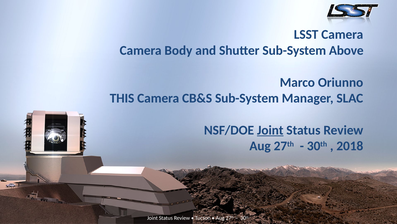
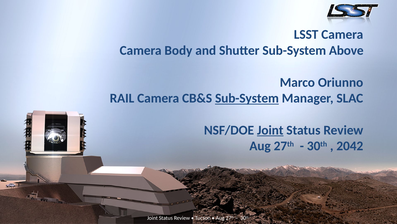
THIS: THIS -> RAIL (122, 98)
Sub-System underline: none -> present (247, 98)
2018: 2018 -> 2042 (350, 146)
